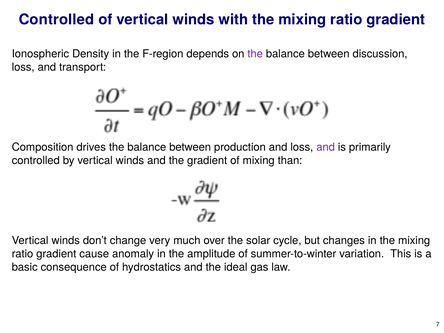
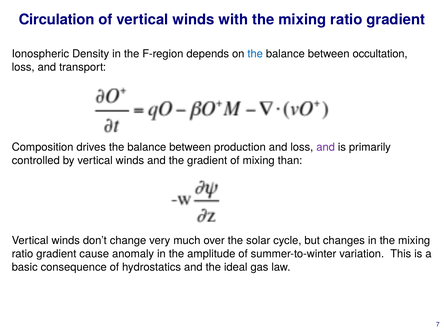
Controlled: Controlled -> Circulation (57, 20)
the colour: purple -> blue (255, 54)
discussion: discussion -> occultation (380, 54)
